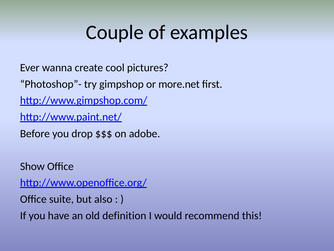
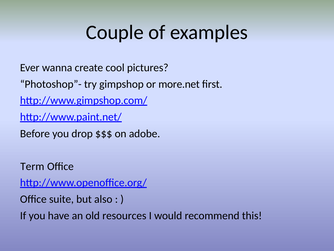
Show: Show -> Term (32, 166)
definition: definition -> resources (124, 215)
